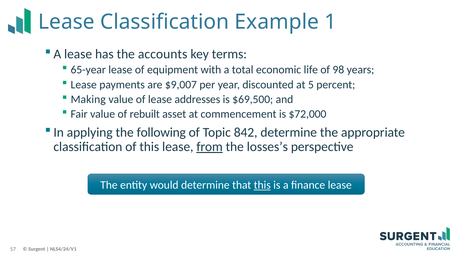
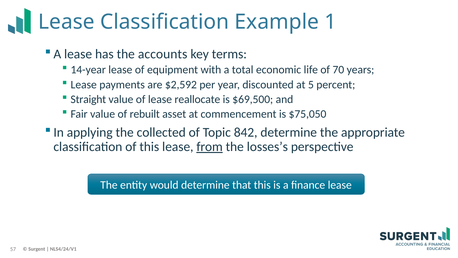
65-year: 65-year -> 14-year (88, 70)
98: 98 -> 70 (338, 70)
$9,007: $9,007 -> $2,592 (181, 85)
Making: Making -> Straight (88, 99)
addresses: addresses -> reallocate (197, 99)
$72,000: $72,000 -> $75,050 (308, 114)
following: following -> collected (161, 132)
this underline: present -> none (262, 185)
